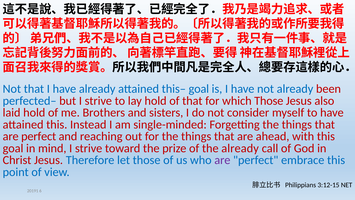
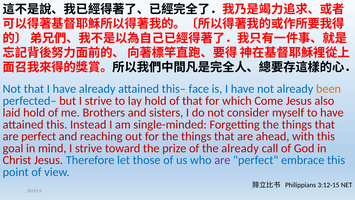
this– goal: goal -> face (199, 89)
been colour: red -> orange (329, 89)
which Those: Those -> Come (269, 101)
